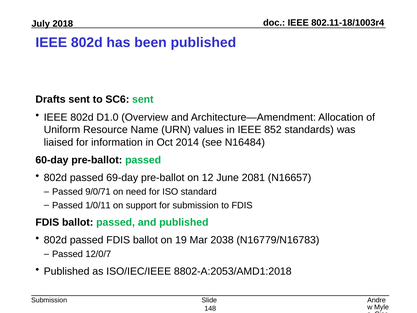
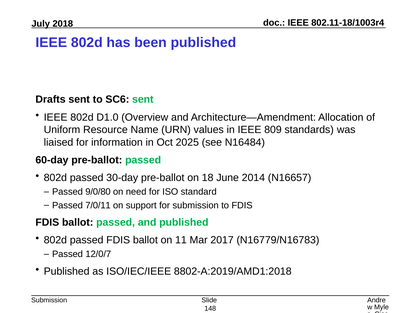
852: 852 -> 809 (273, 130)
2014: 2014 -> 2025 (187, 142)
69-day: 69-day -> 30-day (122, 178)
12: 12 -> 18 (208, 178)
2081: 2081 -> 2014 (253, 178)
9/0/71: 9/0/71 -> 9/0/80 (98, 192)
1/0/11: 1/0/11 -> 7/0/11 (98, 205)
19: 19 -> 11 (181, 240)
2038: 2038 -> 2017 (222, 240)
8802-A:2053/AMD1:2018: 8802-A:2053/AMD1:2018 -> 8802-A:2019/AMD1:2018 (233, 271)
